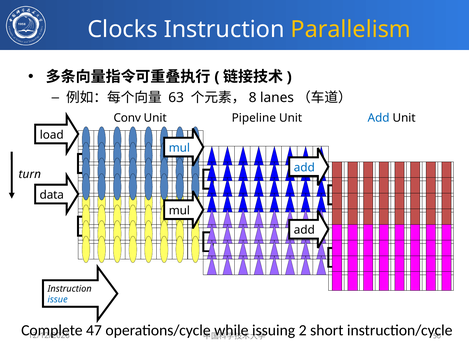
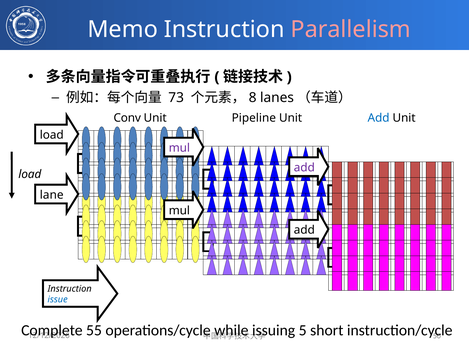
Clocks: Clocks -> Memo (123, 29)
Parallelism colour: yellow -> pink (351, 29)
63: 63 -> 73 (176, 98)
mul colour: blue -> purple (179, 148)
add colour: blue -> purple (304, 167)
turn: turn -> load (30, 174)
data: data -> lane (52, 195)
47: 47 -> 55 (94, 330)
2: 2 -> 5 (303, 330)
